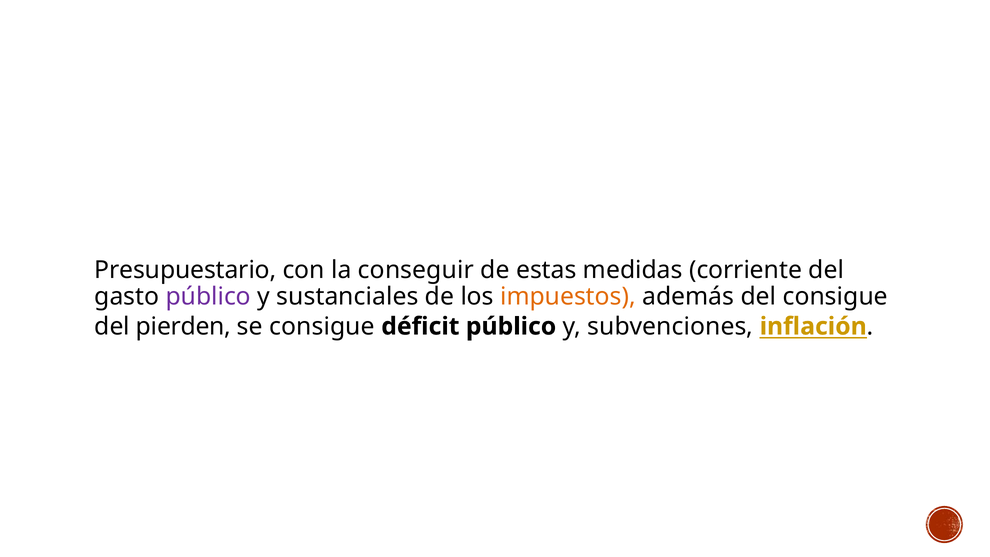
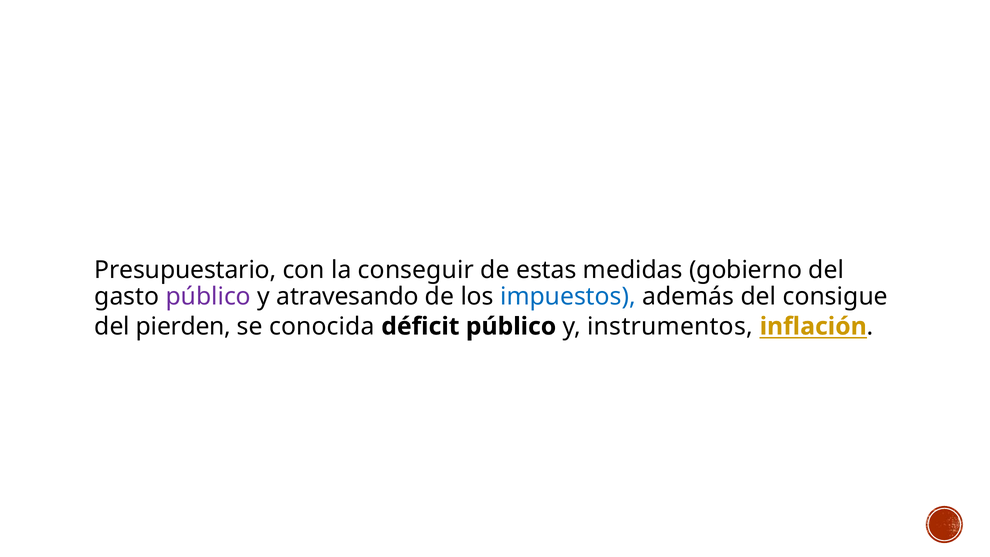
corriente: corriente -> gobierno (746, 270)
sustanciales: sustanciales -> atravesando (348, 297)
impuestos colour: orange -> blue (568, 297)
se consigue: consigue -> conocida (322, 326)
subvenciones: subvenciones -> instrumentos (670, 326)
